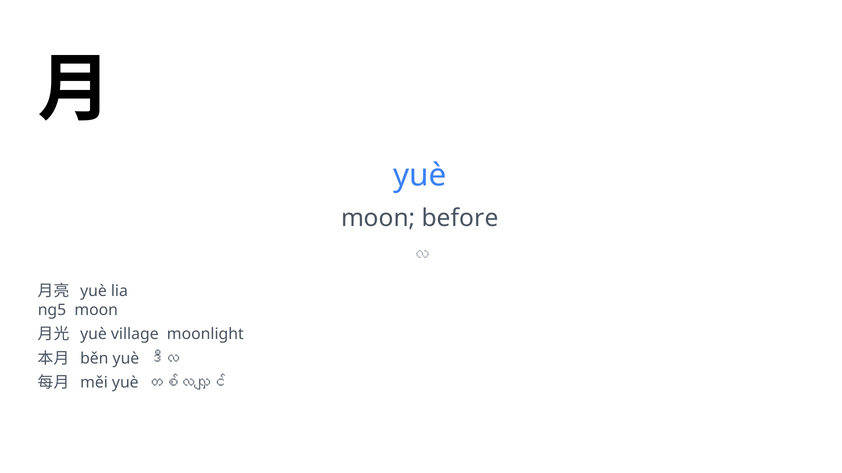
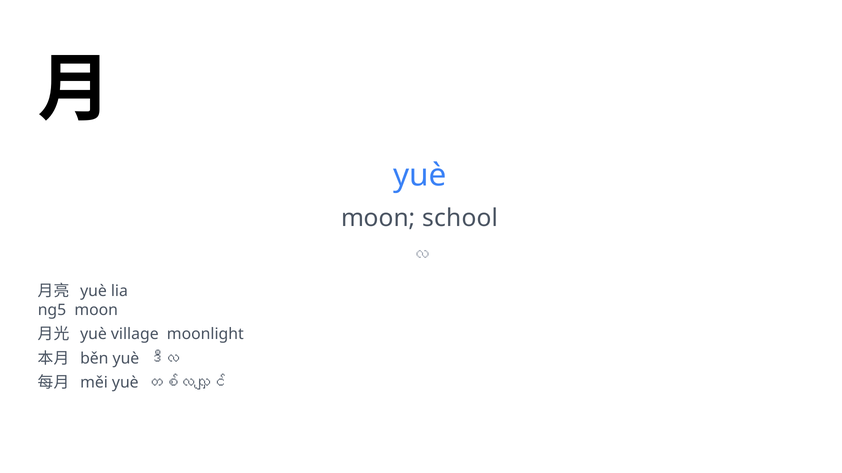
before: before -> school (460, 218)
